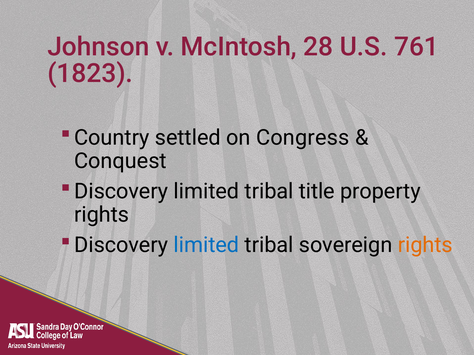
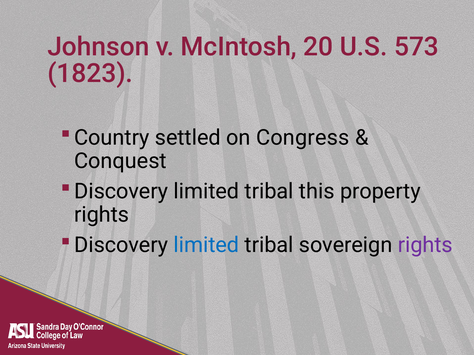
28: 28 -> 20 (318, 47)
761: 761 -> 573 (416, 47)
title: title -> this (317, 192)
rights colour: orange -> purple (425, 245)
